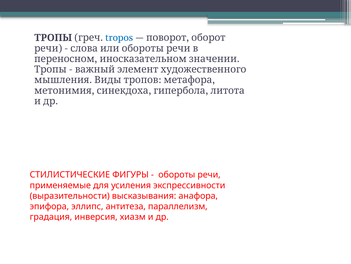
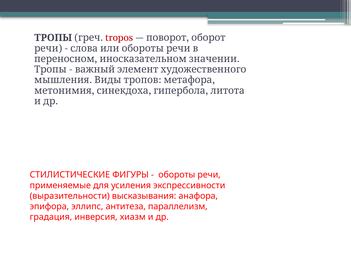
tropos colour: blue -> red (119, 38)
